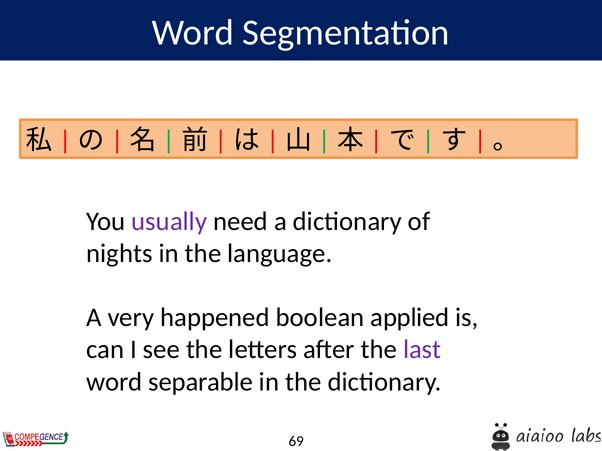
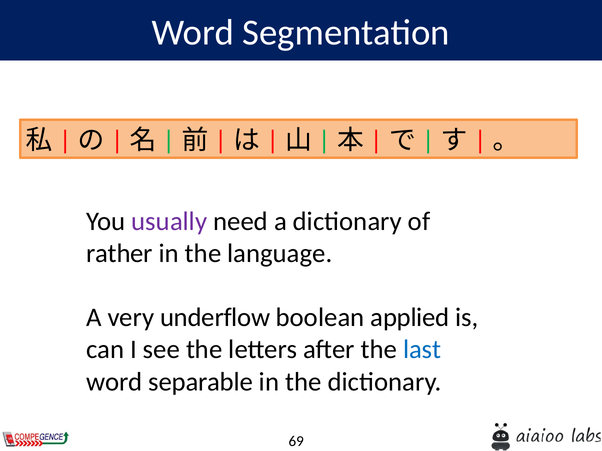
nights: nights -> rather (119, 254)
happened: happened -> underflow (215, 318)
last colour: purple -> blue (422, 350)
